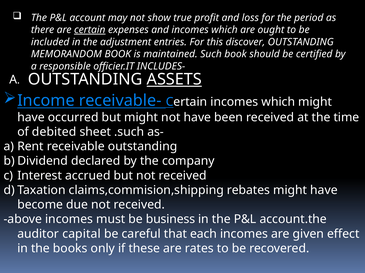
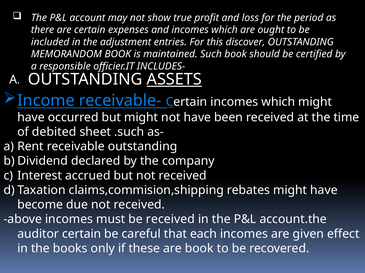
certain underline: present -> none (90, 30)
be business: business -> received (170, 220)
auditor capital: capital -> certain (82, 234)
are rates: rates -> book (199, 249)
